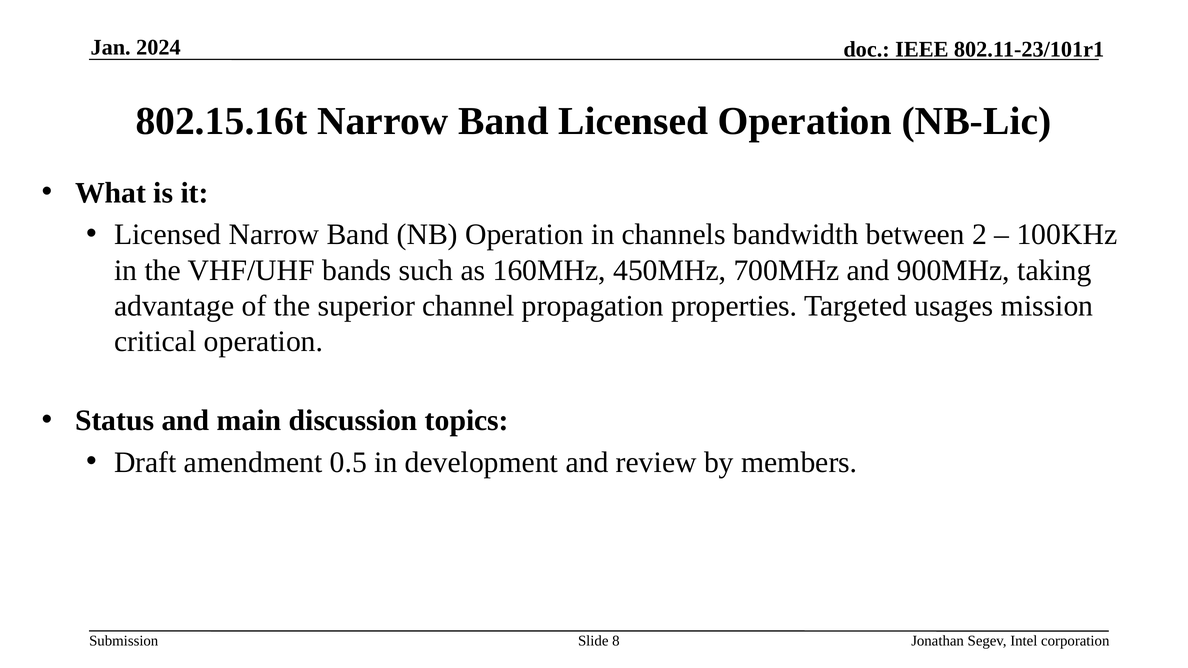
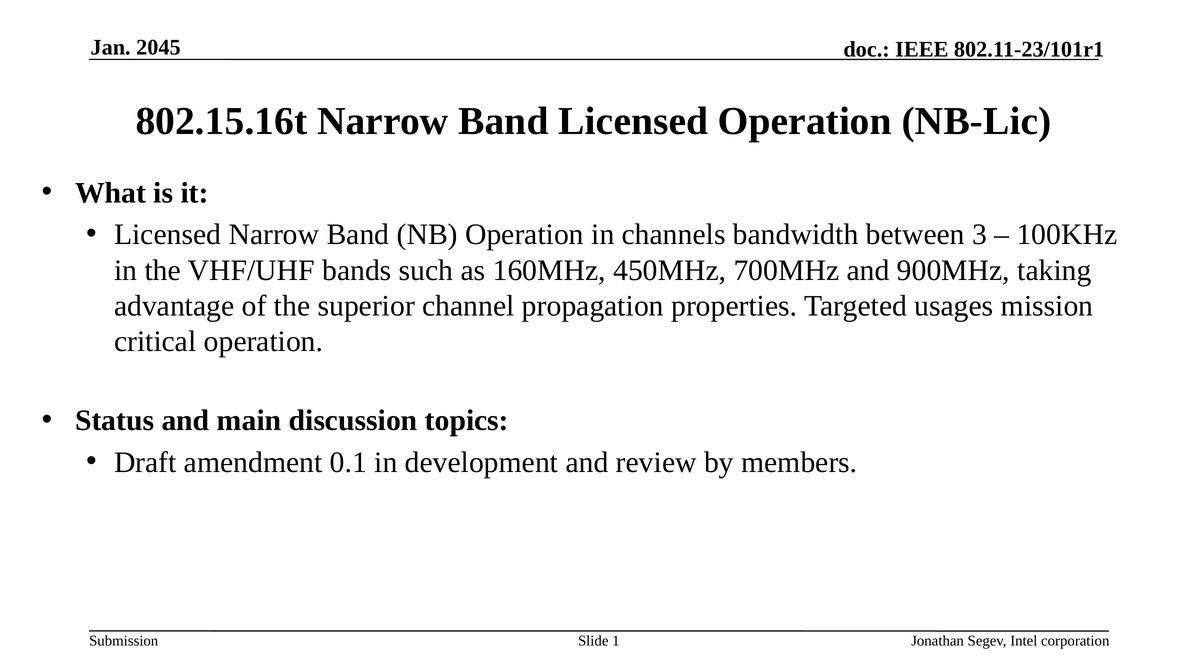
2024: 2024 -> 2045 (159, 47)
2: 2 -> 3 (979, 235)
0.5: 0.5 -> 0.1 (348, 462)
8: 8 -> 1 (616, 641)
